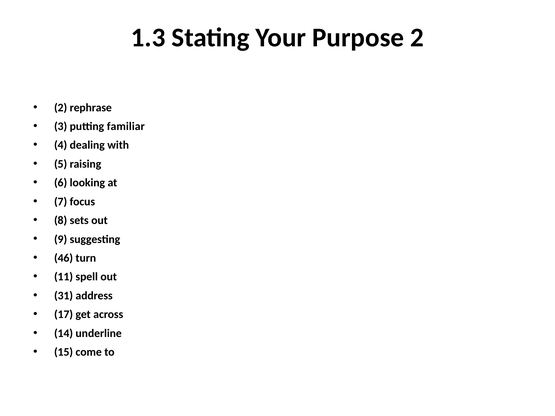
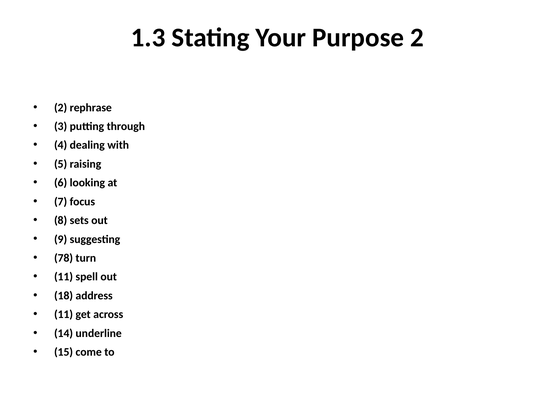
familiar: familiar -> through (126, 126)
46: 46 -> 78 (64, 258)
31: 31 -> 18 (64, 296)
17: 17 -> 11 (64, 315)
